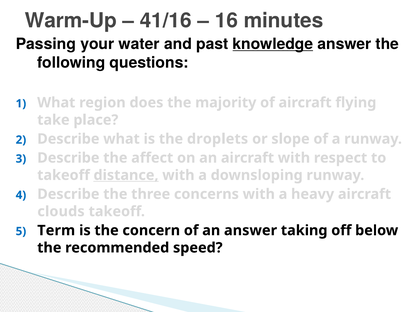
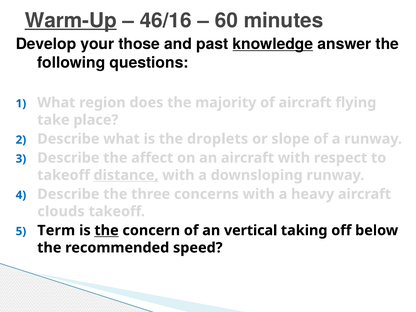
Warm-Up underline: none -> present (71, 20)
41/16: 41/16 -> 46/16 (166, 20)
16: 16 -> 60 (226, 20)
Passing: Passing -> Develop (46, 44)
water: water -> those (139, 44)
the underline: none -> present (107, 230)
an answer: answer -> vertical (251, 230)
